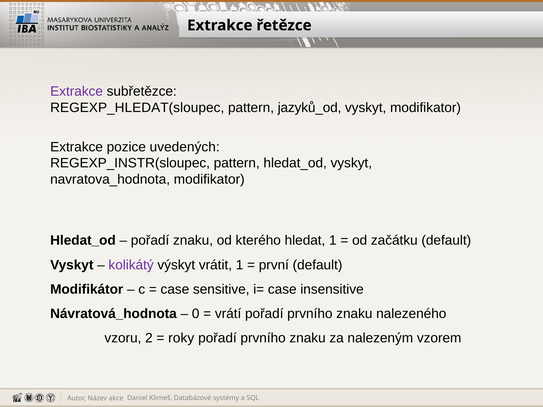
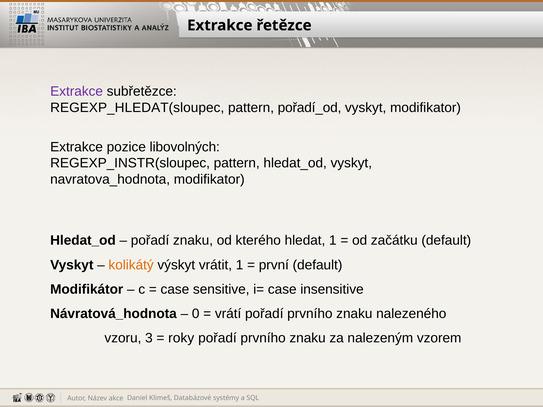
jazyků_od: jazyků_od -> pořadí_od (310, 108)
uvedených: uvedených -> libovolných (185, 147)
kolikátý colour: purple -> orange (131, 265)
2: 2 -> 3 (149, 338)
